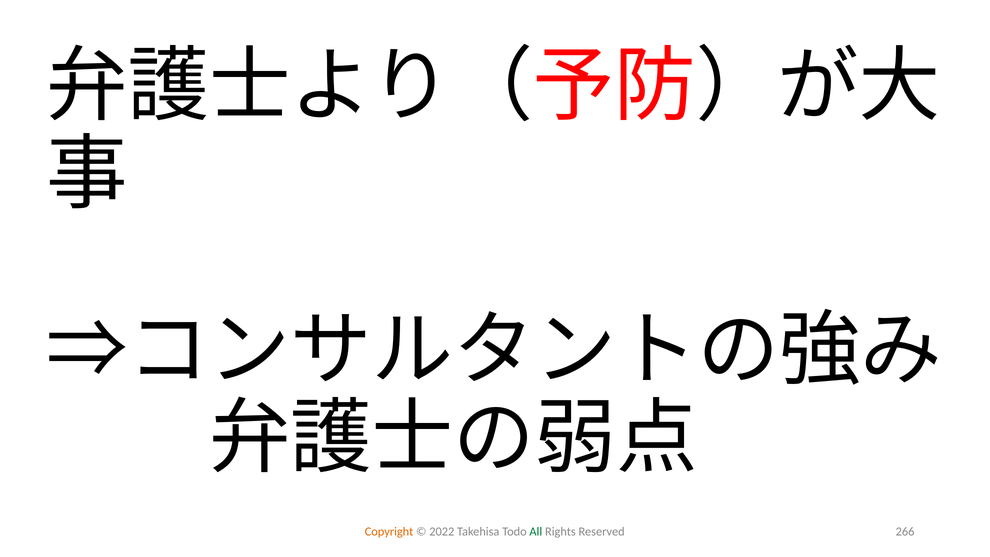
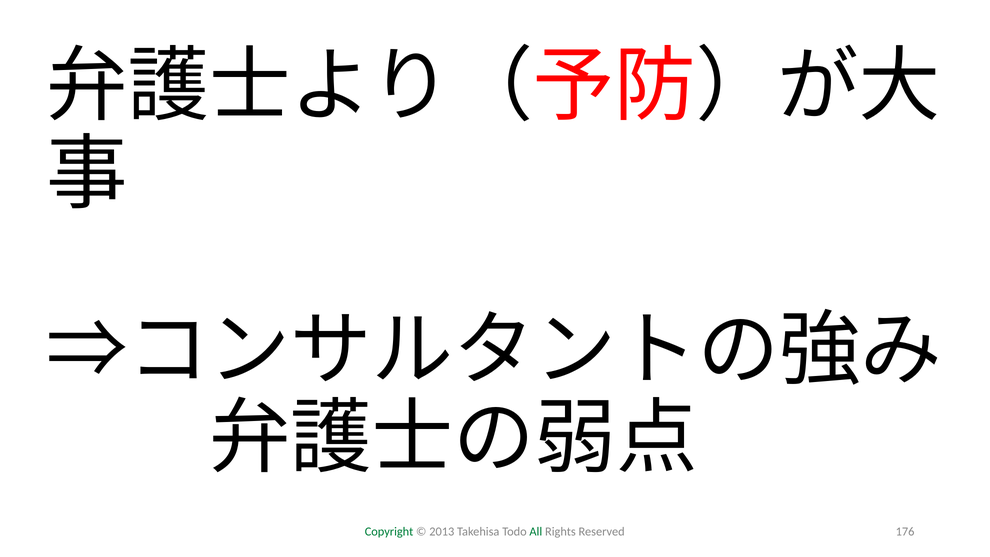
Copyright colour: orange -> green (389, 532)
2022: 2022 -> 2013 (442, 532)
266: 266 -> 176 (905, 532)
